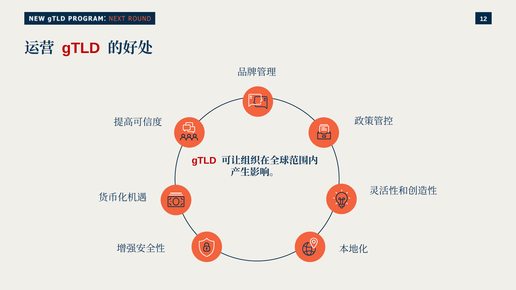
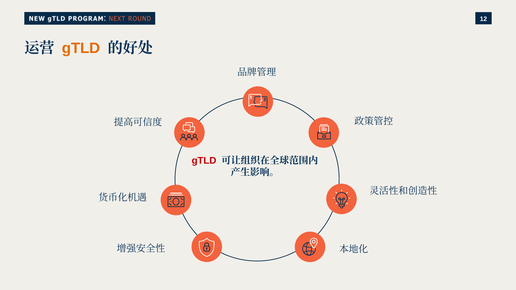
gTLD colour: red -> orange (81, 48)
